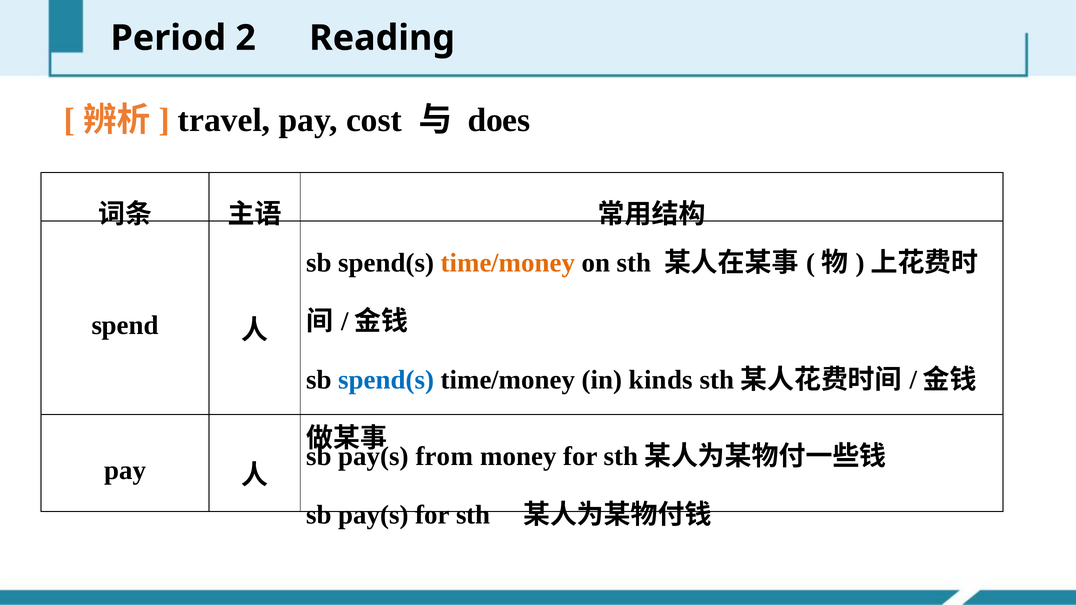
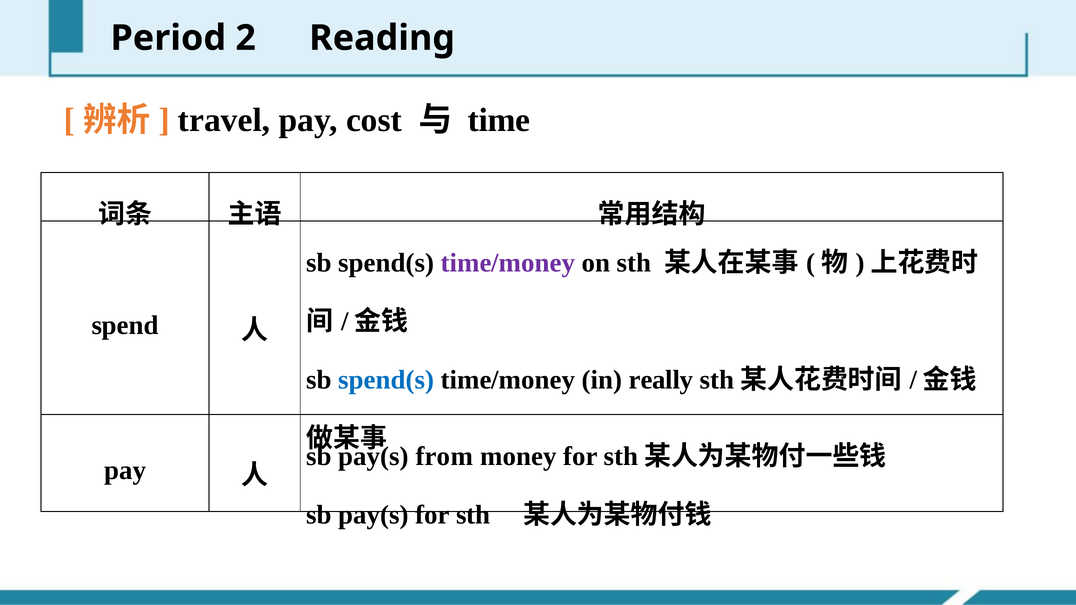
does: does -> time (499, 120)
time/money colour: orange -> purple (508, 263)
kinds: kinds -> really (661, 380)
